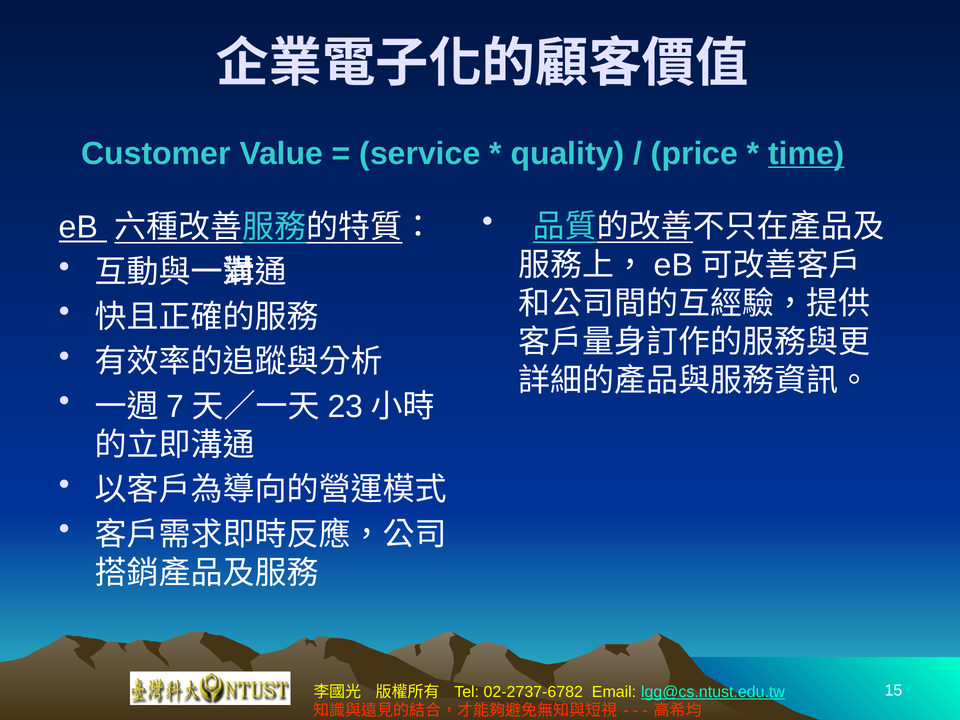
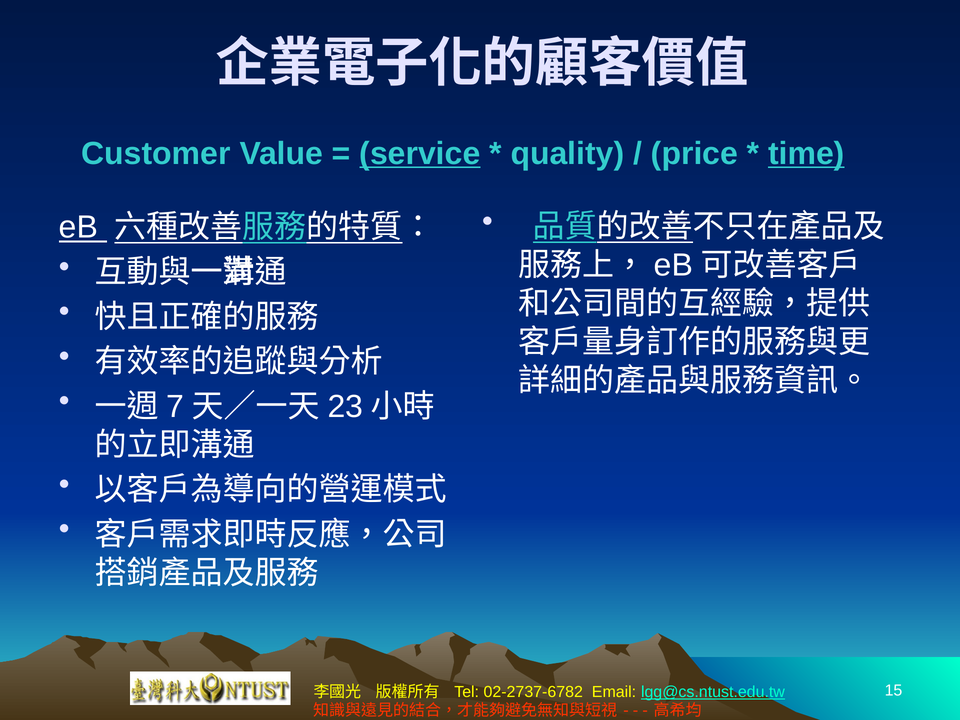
service underline: none -> present (420, 153)
